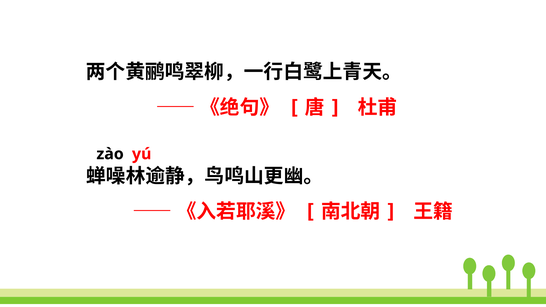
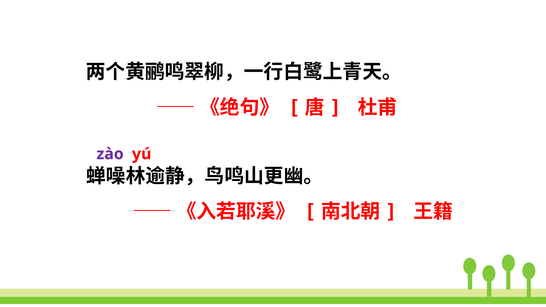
zào colour: black -> purple (110, 154)
